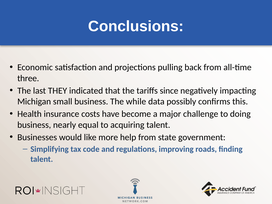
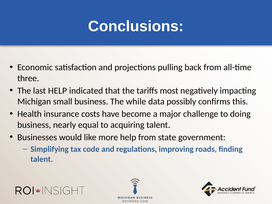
last THEY: THEY -> HELP (57, 91)
since: since -> most (169, 91)
